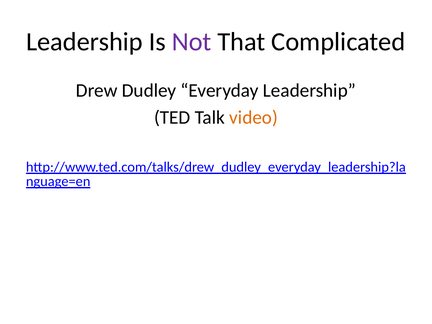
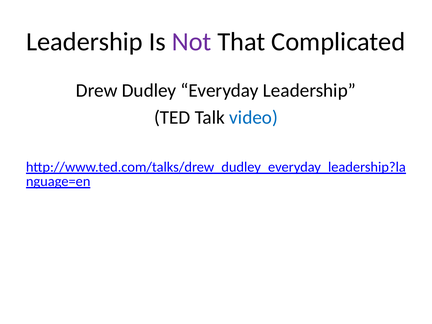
video colour: orange -> blue (254, 118)
